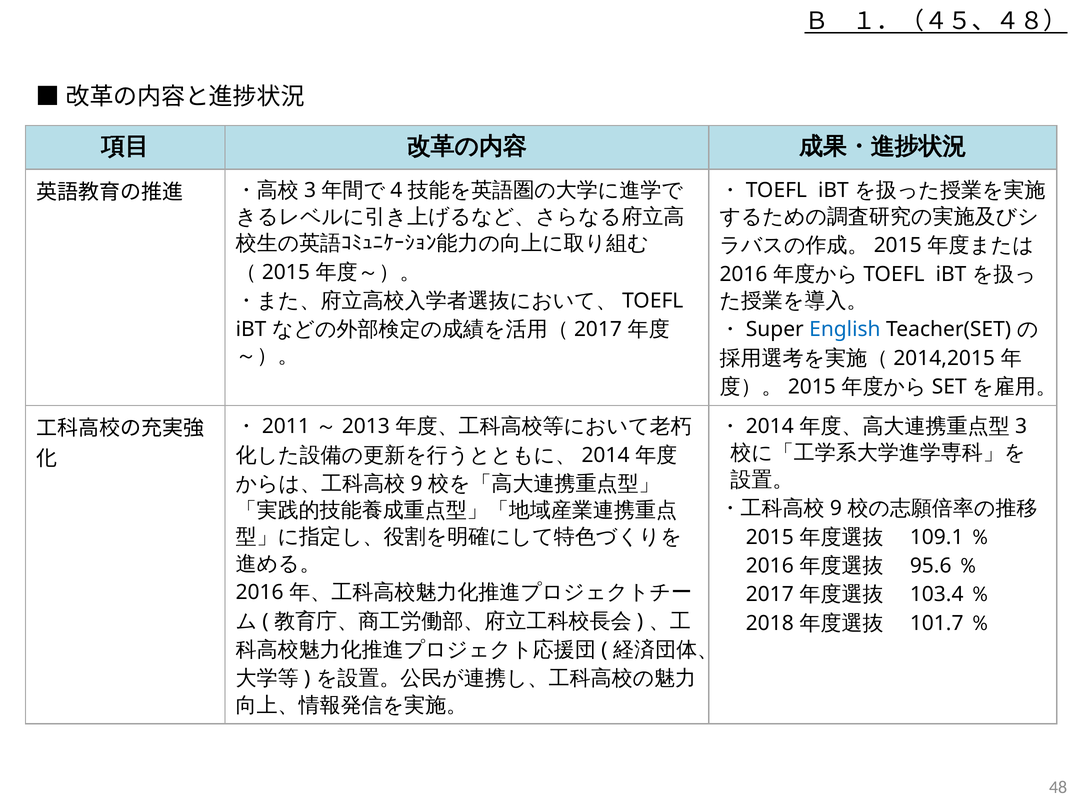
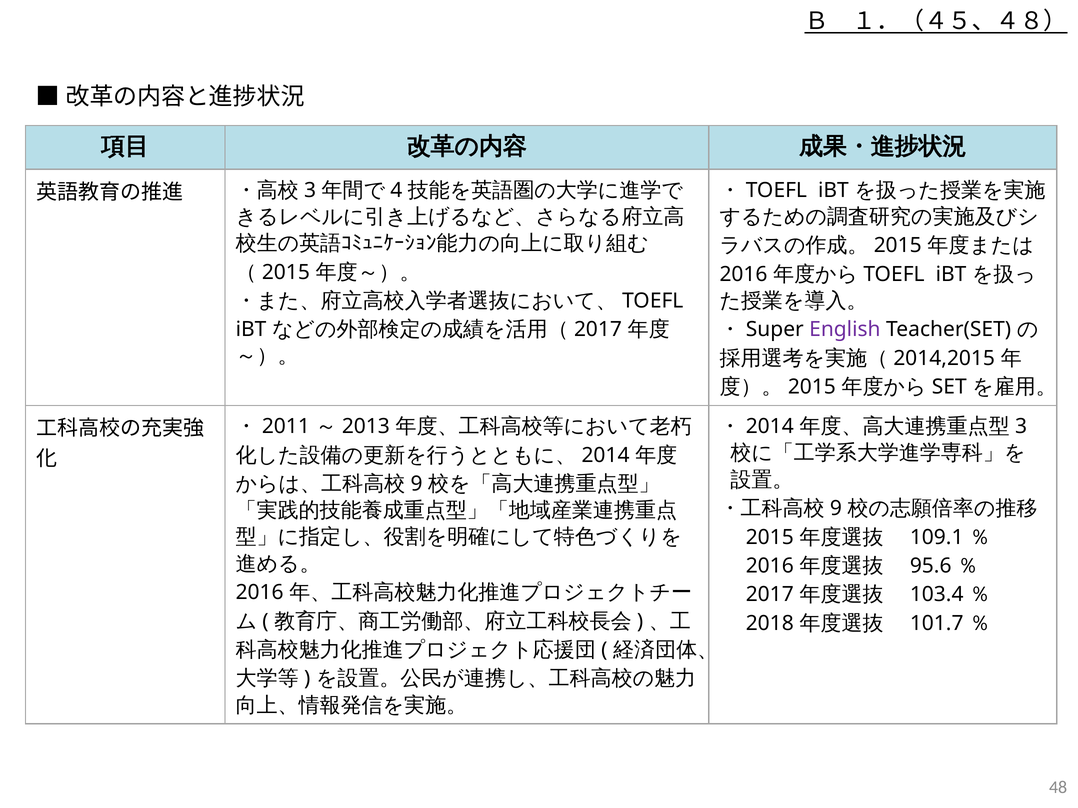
English colour: blue -> purple (845, 330)
